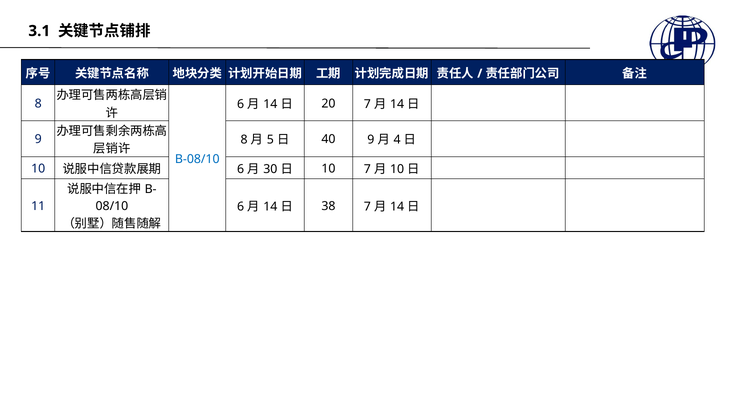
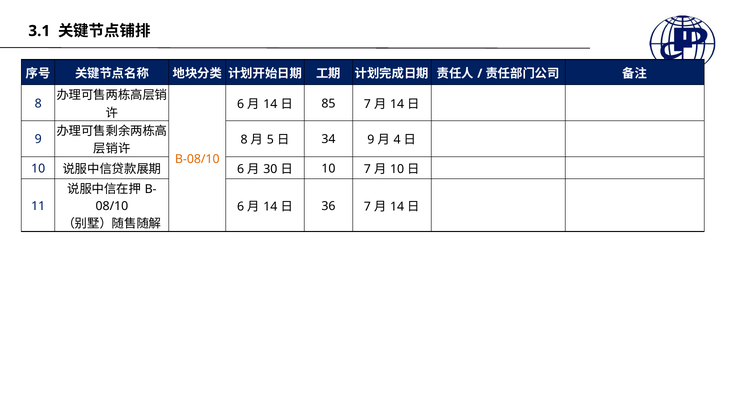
20: 20 -> 85 (328, 104)
40: 40 -> 34 (328, 139)
B-08/10 colour: blue -> orange (197, 159)
38: 38 -> 36 (328, 206)
